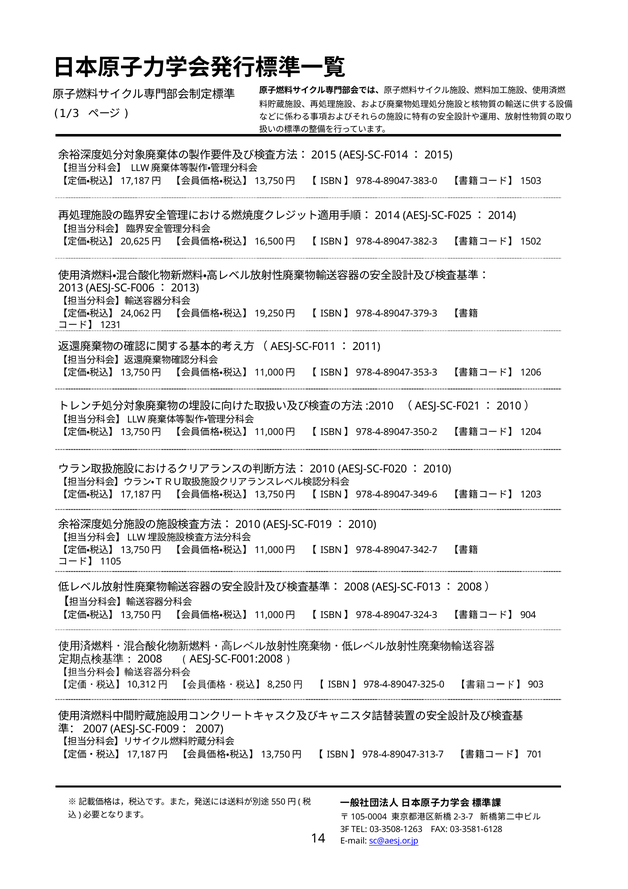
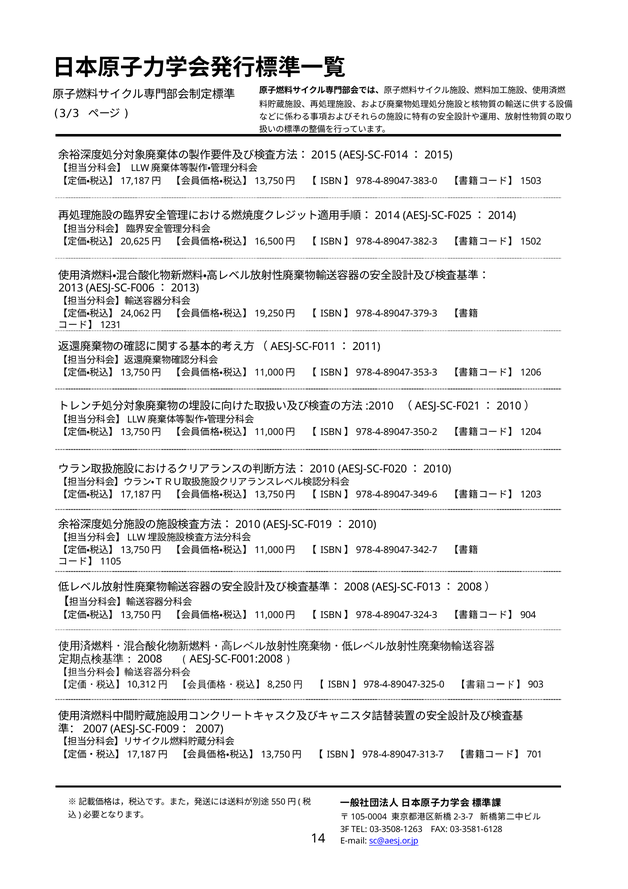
1/3: 1/3 -> 3/3 (66, 114)
